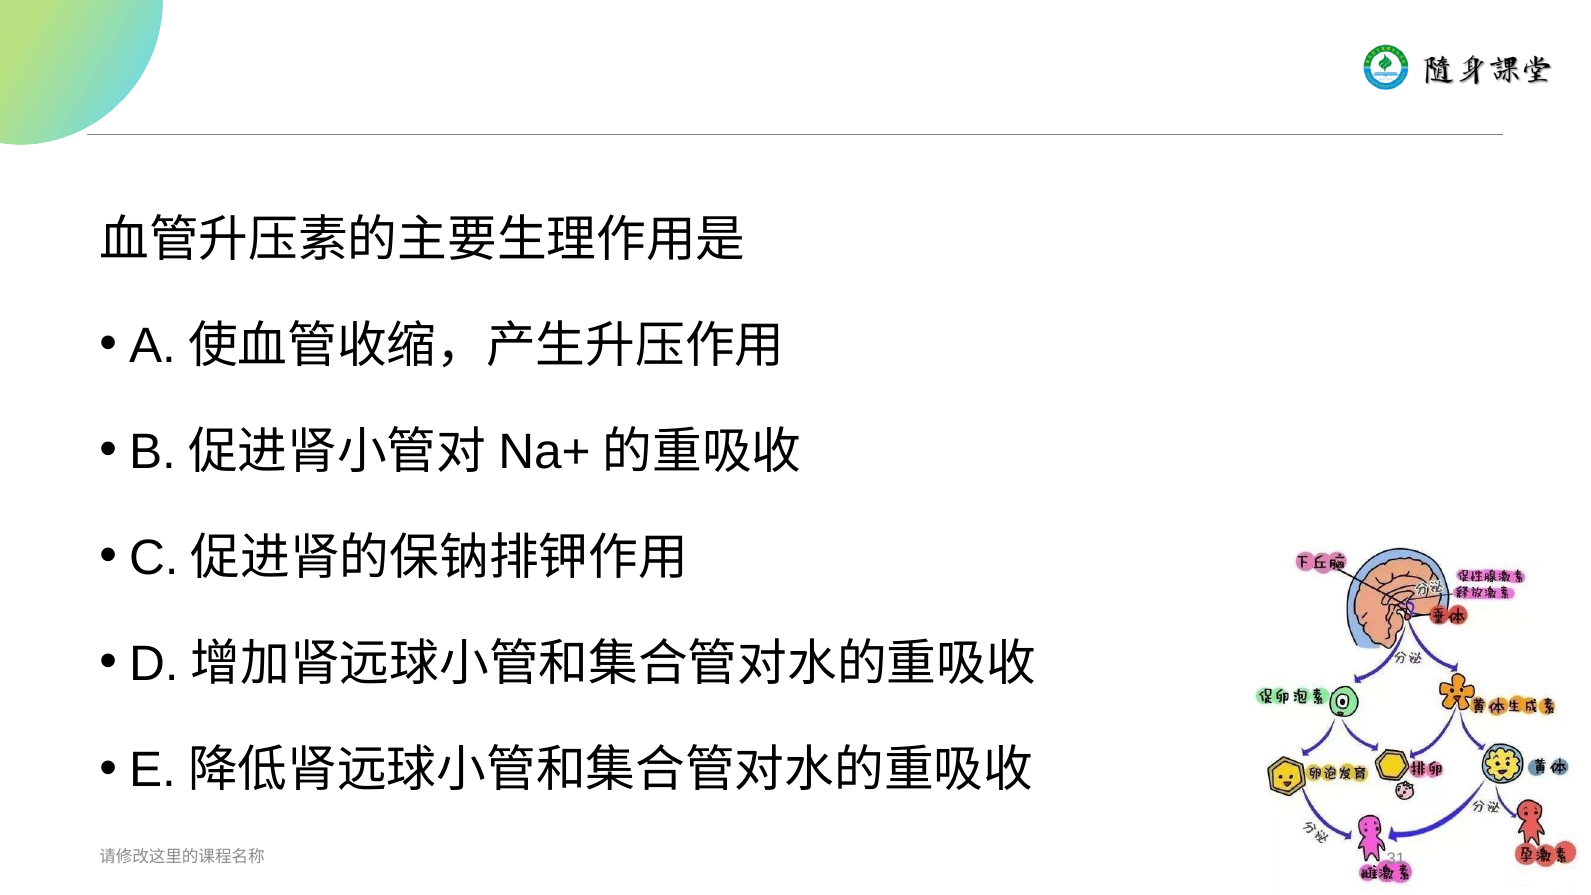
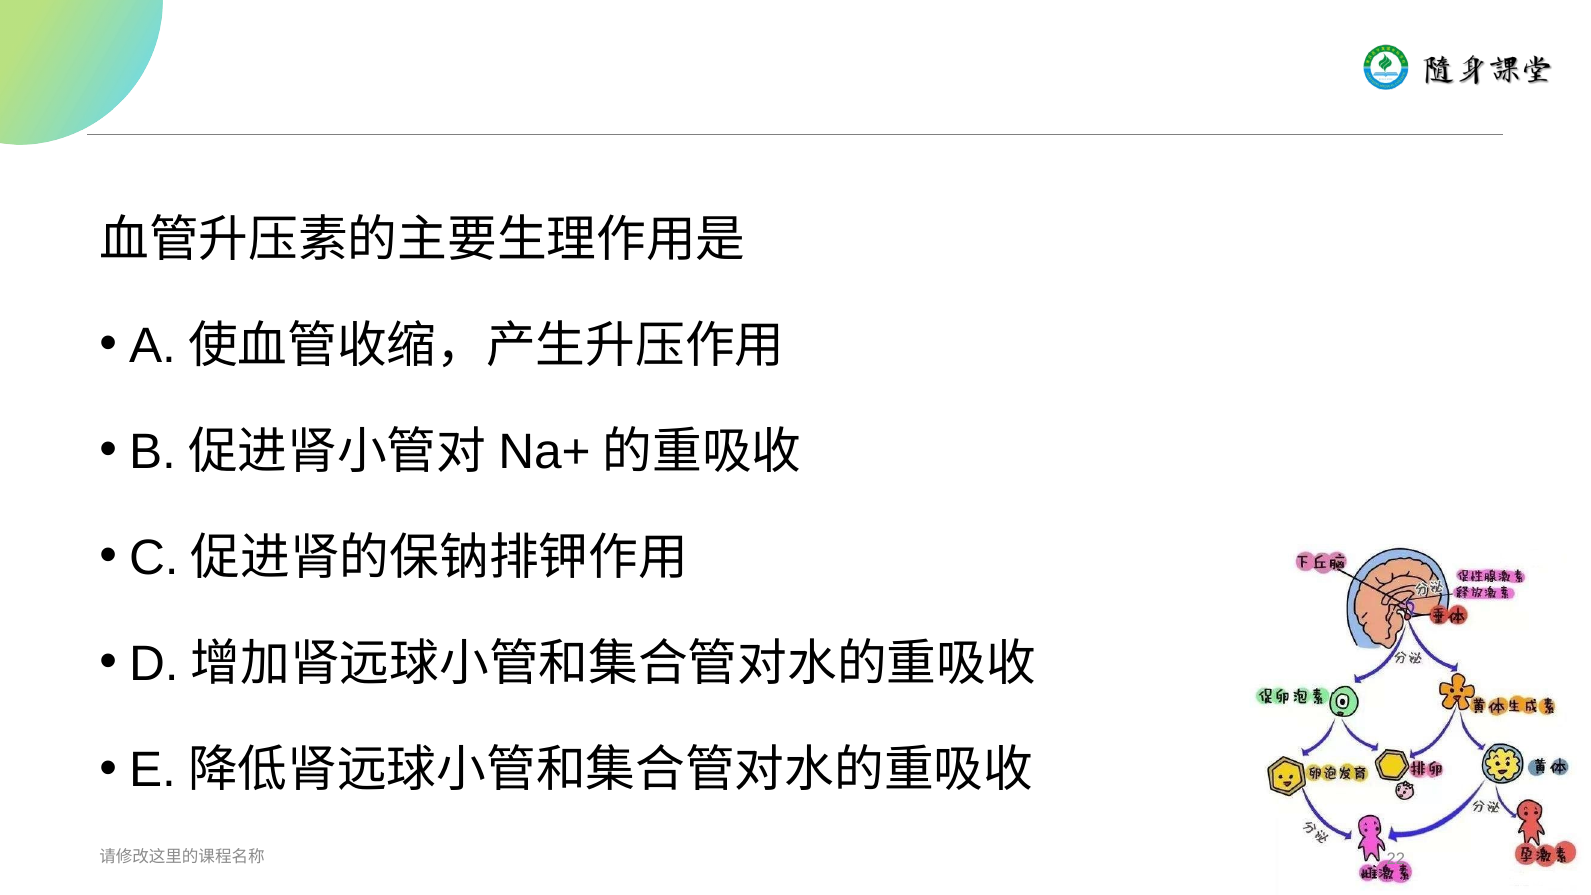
31: 31 -> 22 (1396, 859)
